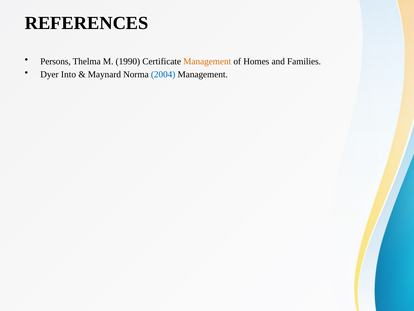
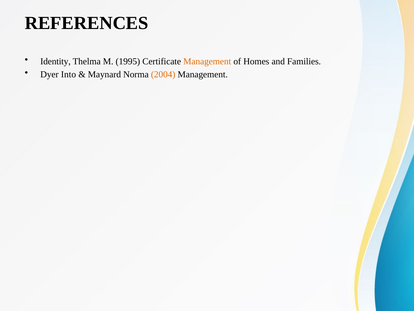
Persons: Persons -> Identity (55, 61)
1990: 1990 -> 1995 (128, 61)
2004 colour: blue -> orange (163, 74)
